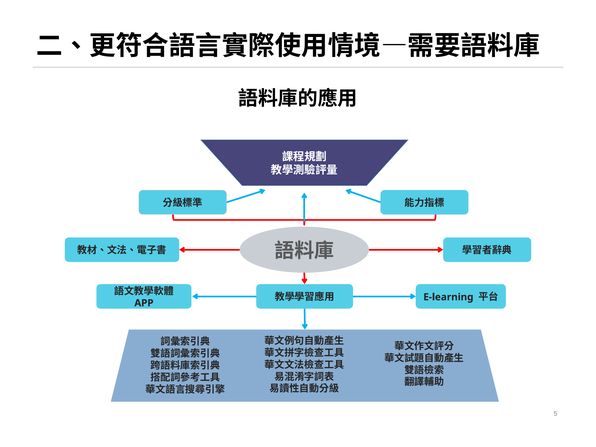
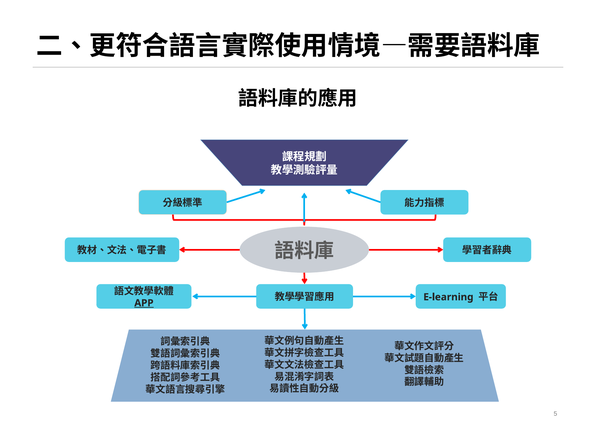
APP underline: none -> present (144, 303)
